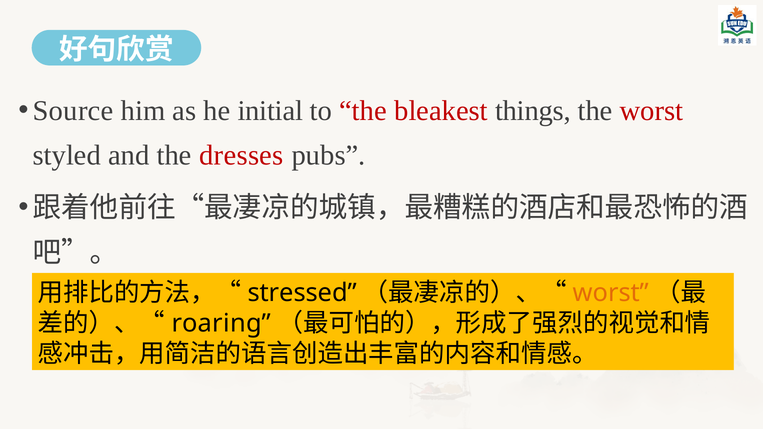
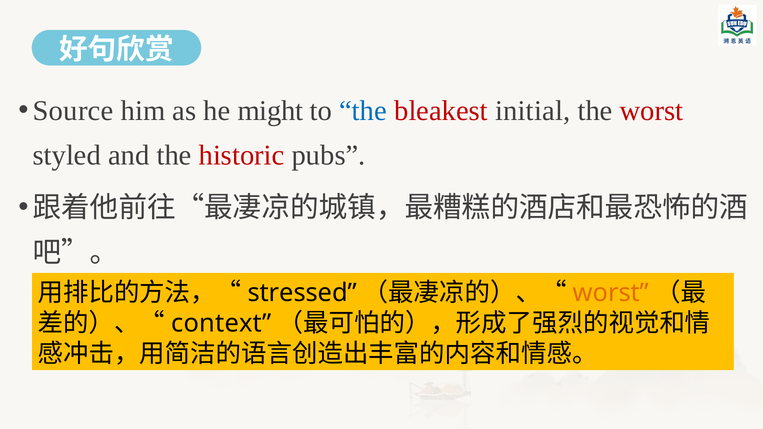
initial: initial -> might (270, 111)
the colour: red -> blue (363, 111)
things: things -> initial (533, 111)
dresses: dresses -> historic (242, 156)
roaring: roaring -> context (221, 323)
